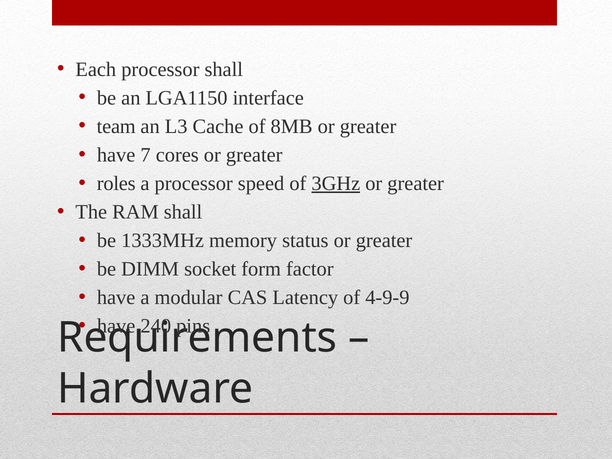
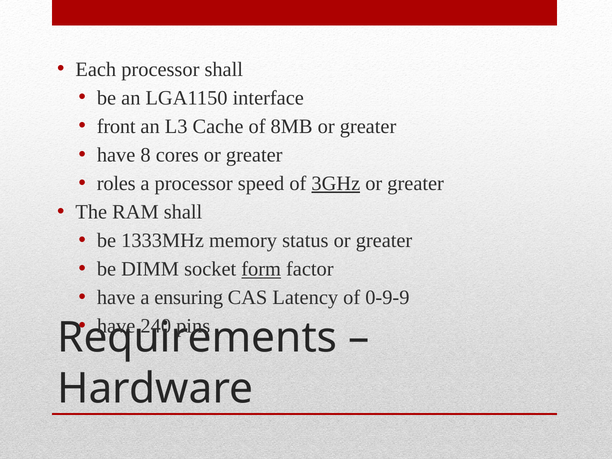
team: team -> front (116, 126)
7: 7 -> 8 (146, 155)
form underline: none -> present (261, 269)
modular: modular -> ensuring (189, 298)
4-9-9: 4-9-9 -> 0-9-9 (387, 298)
